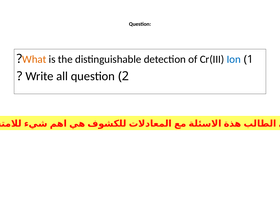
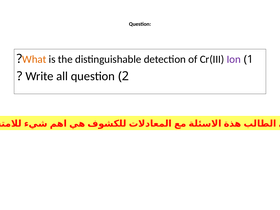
Ion colour: blue -> purple (234, 59)
